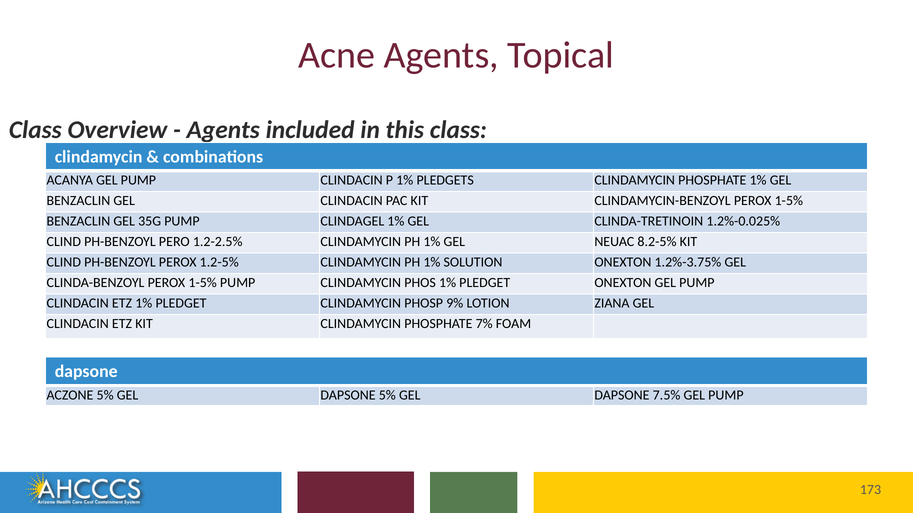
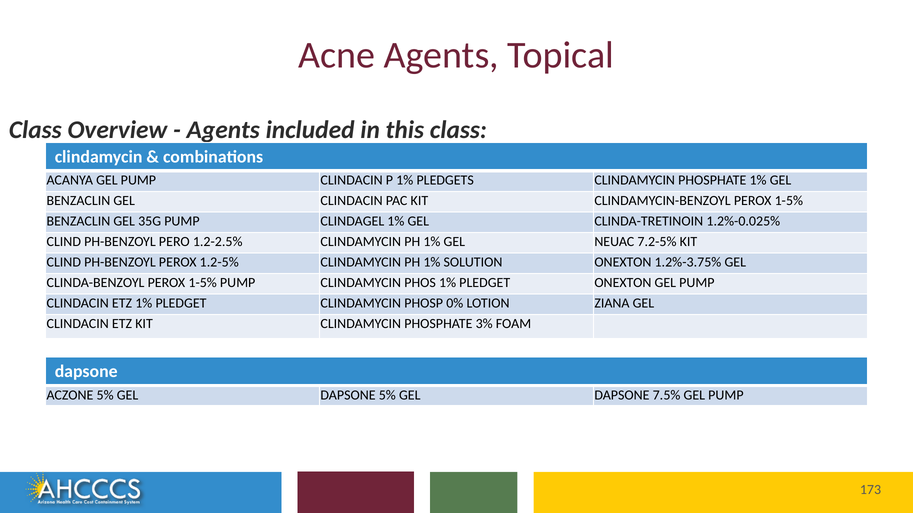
8.2-5%: 8.2-5% -> 7.2-5% (657, 242)
9%: 9% -> 0% (455, 304)
7%: 7% -> 3% (484, 324)
